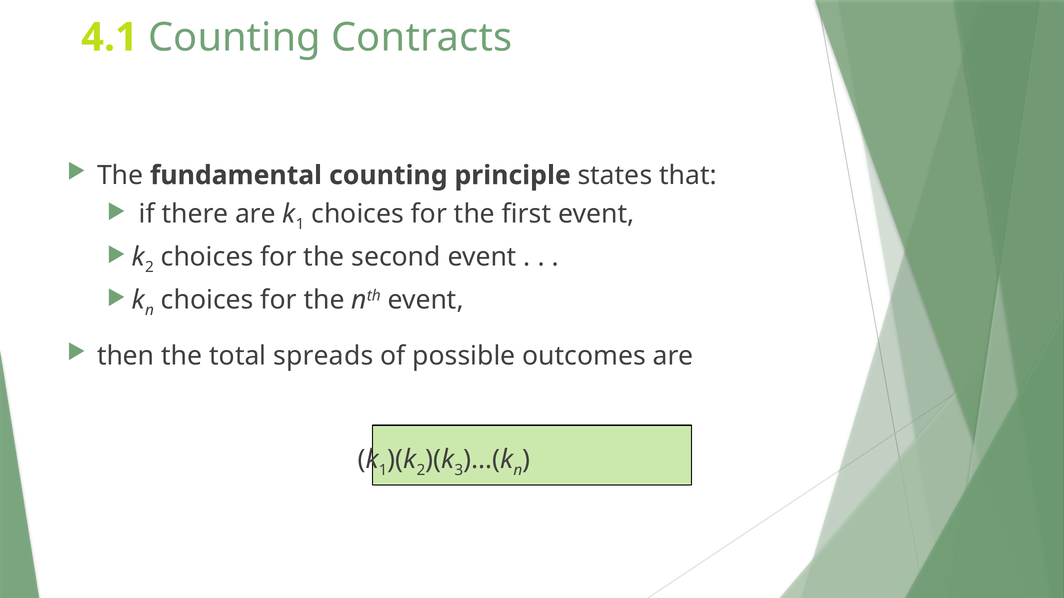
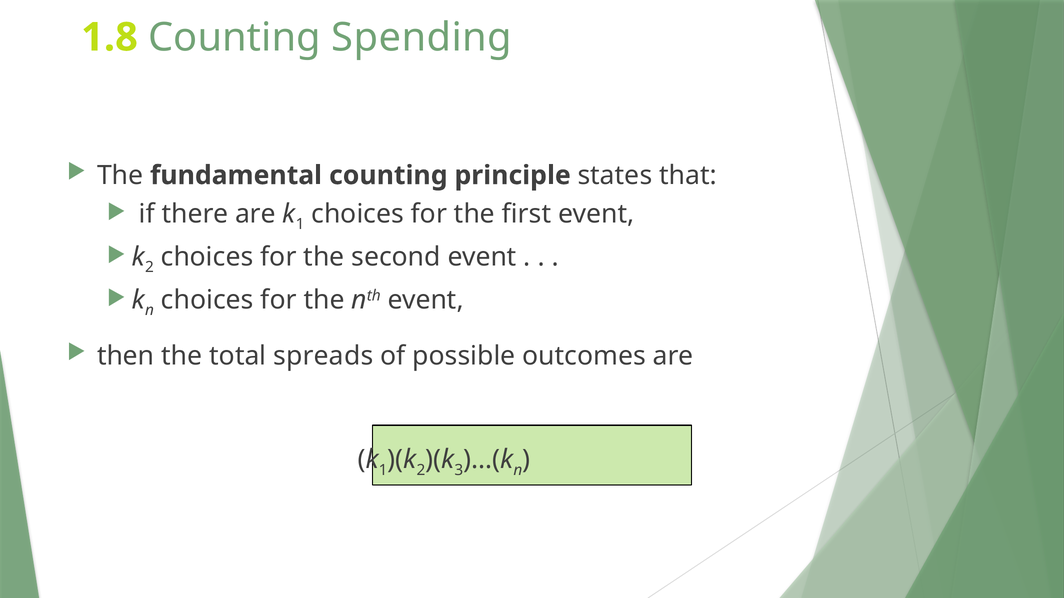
4.1: 4.1 -> 1.8 (110, 37)
Contracts: Contracts -> Spending (422, 37)
